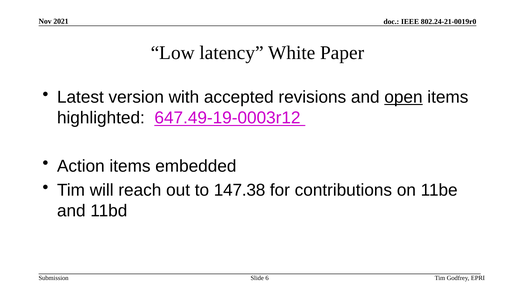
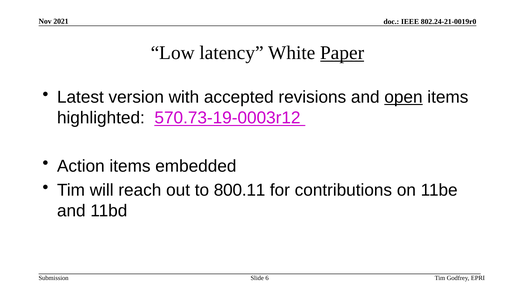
Paper underline: none -> present (342, 53)
647.49-19-0003r12: 647.49-19-0003r12 -> 570.73-19-0003r12 (227, 118)
147.38: 147.38 -> 800.11 (240, 190)
